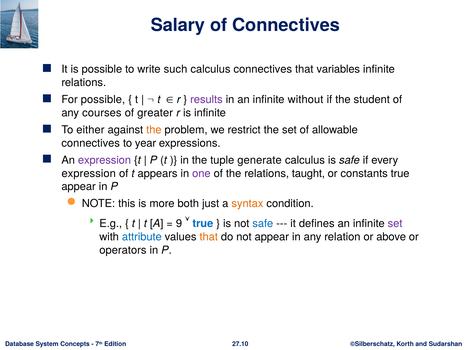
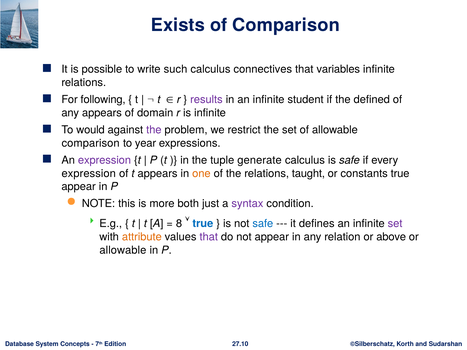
Salary: Salary -> Exists (178, 25)
of Connectives: Connectives -> Comparison (286, 25)
For possible: possible -> following (103, 100)
without: without -> student (306, 100)
student: student -> defined (372, 100)
any courses: courses -> appears (102, 113)
greater: greater -> domain (155, 113)
either: either -> would (91, 130)
the colour: orange -> purple (154, 130)
connectives: connectives -> comparison (91, 143)
one colour: purple -> orange (201, 173)
syntax colour: orange -> purple (247, 204)
9: 9 -> 8 (179, 224)
attribute colour: blue -> orange (142, 237)
that colour: orange -> purple (209, 237)
operators: operators -> allowable (123, 250)
